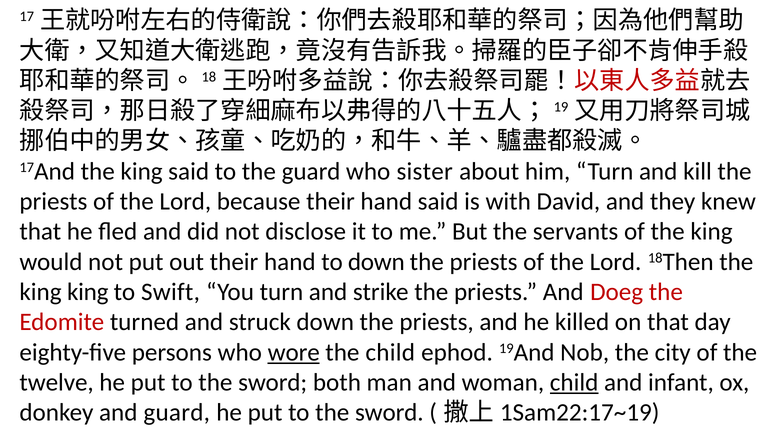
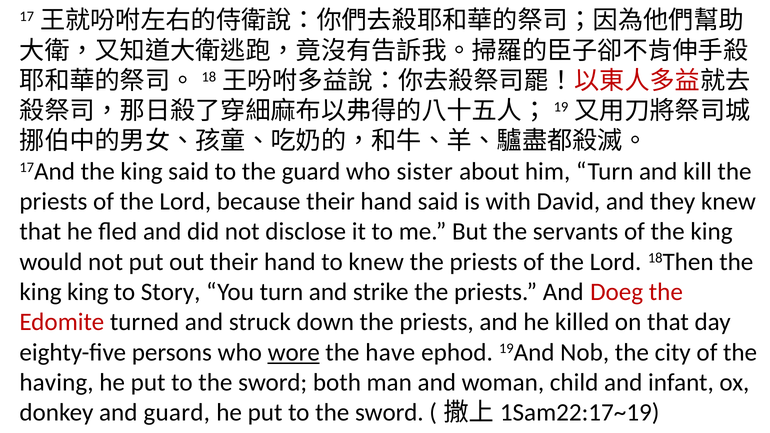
to down: down -> knew (376, 262)
Swift: Swift -> Story (171, 292)
the child: child -> have (390, 352)
twelve: twelve -> having (57, 383)
child underline: present -> none (574, 383)
